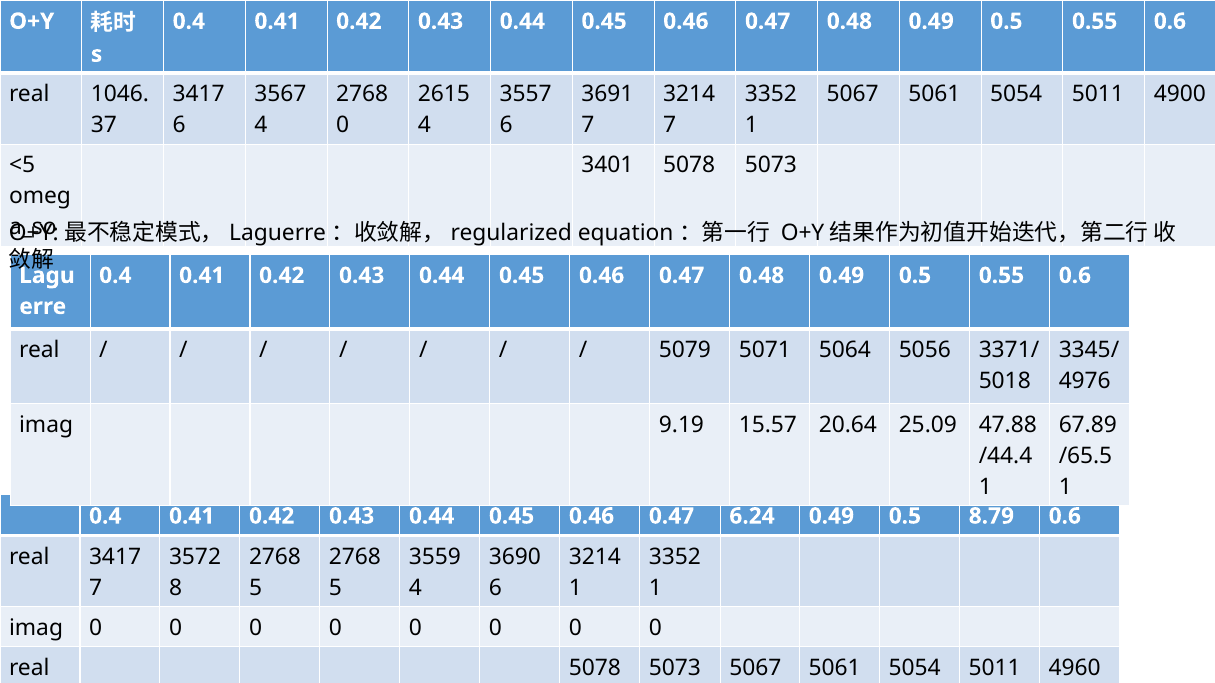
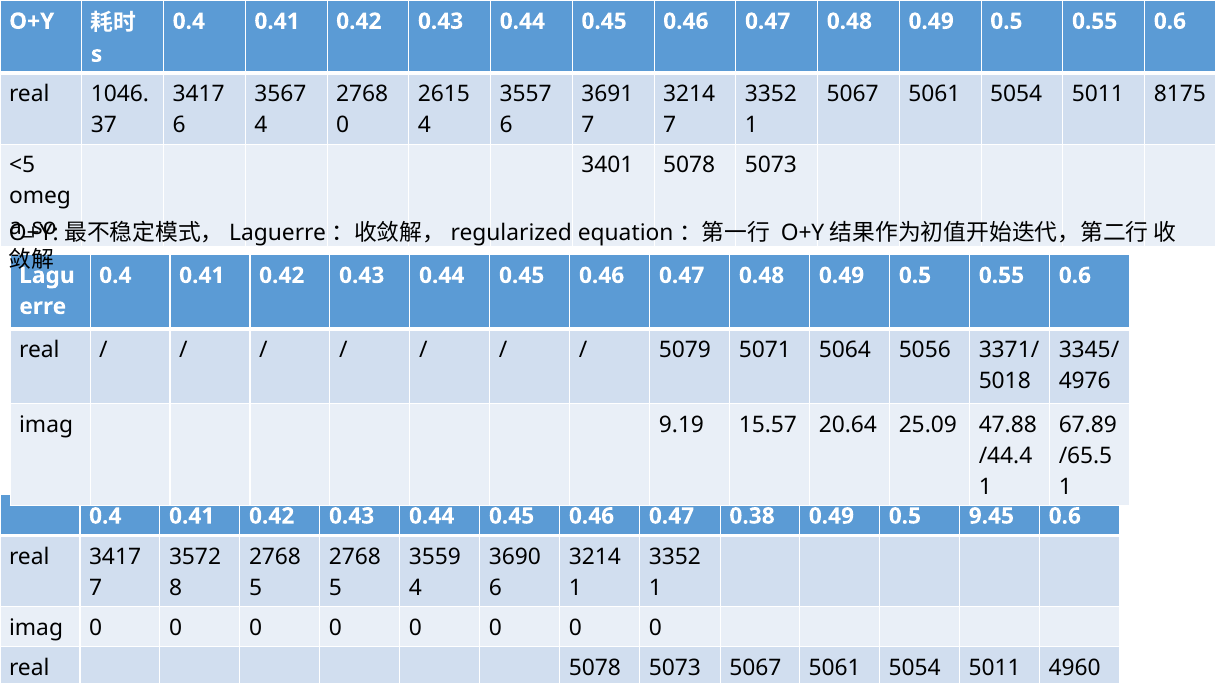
4900: 4900 -> 8175 (1180, 94)
6.24: 6.24 -> 0.38 (752, 516)
8.79: 8.79 -> 9.45 (991, 516)
